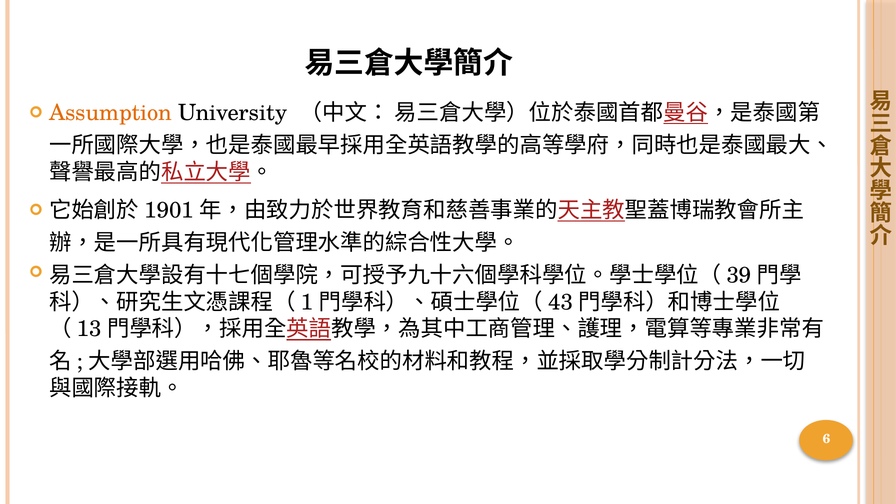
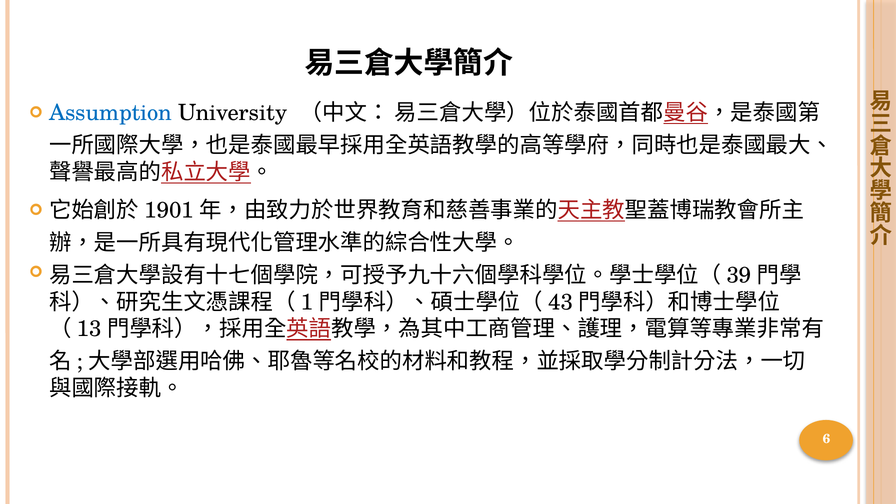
Assumption colour: orange -> blue (111, 113)
